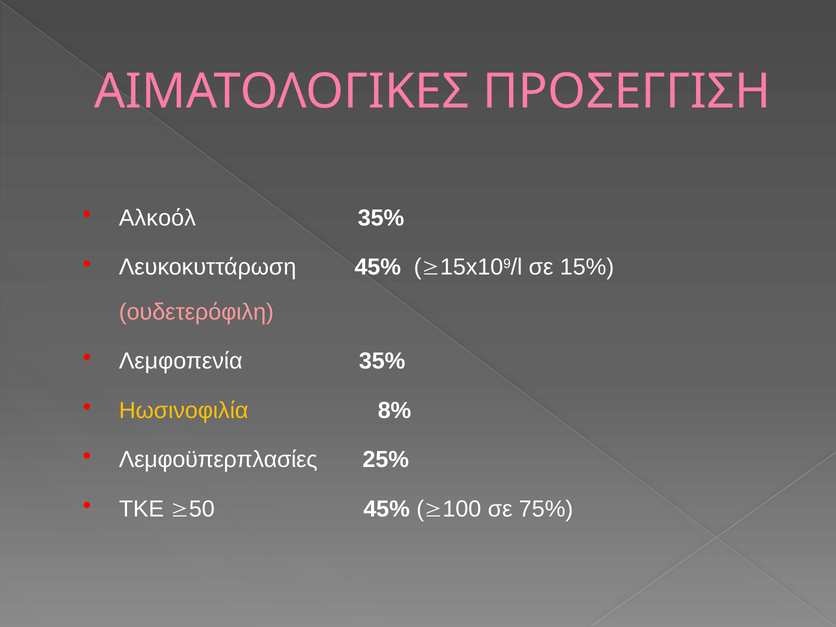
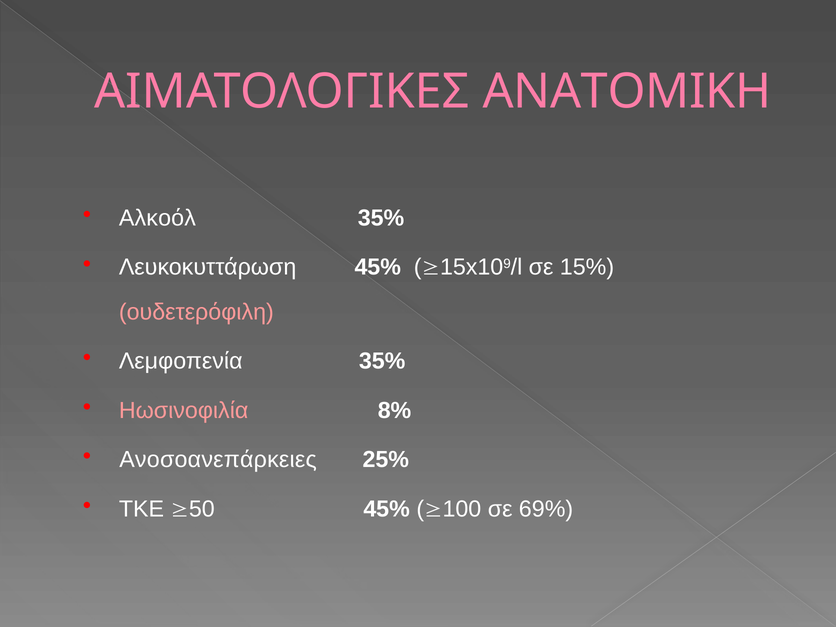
ΠΡΟΣΕΓΓΙΣΗ: ΠΡΟΣΕΓΓΙΣΗ -> ΑΝΑΤΟΜΙΚΗ (627, 92)
Ηωσινοφιλία colour: yellow -> pink (184, 410)
Λεμφοϋπερπλασίες: Λεμφοϋπερπλασίες -> Ανοσοανεπάρκειες (218, 460)
75%: 75% -> 69% (546, 509)
